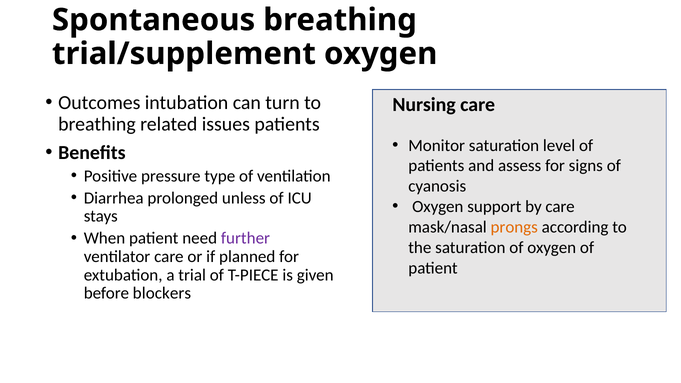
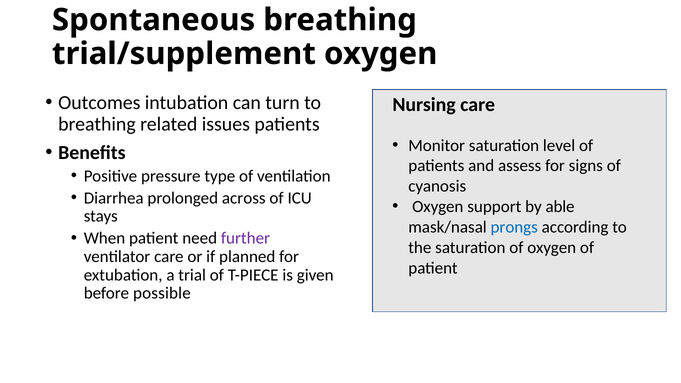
unless: unless -> across (244, 198)
by care: care -> able (560, 207)
prongs colour: orange -> blue (514, 227)
blockers: blockers -> possible (162, 293)
